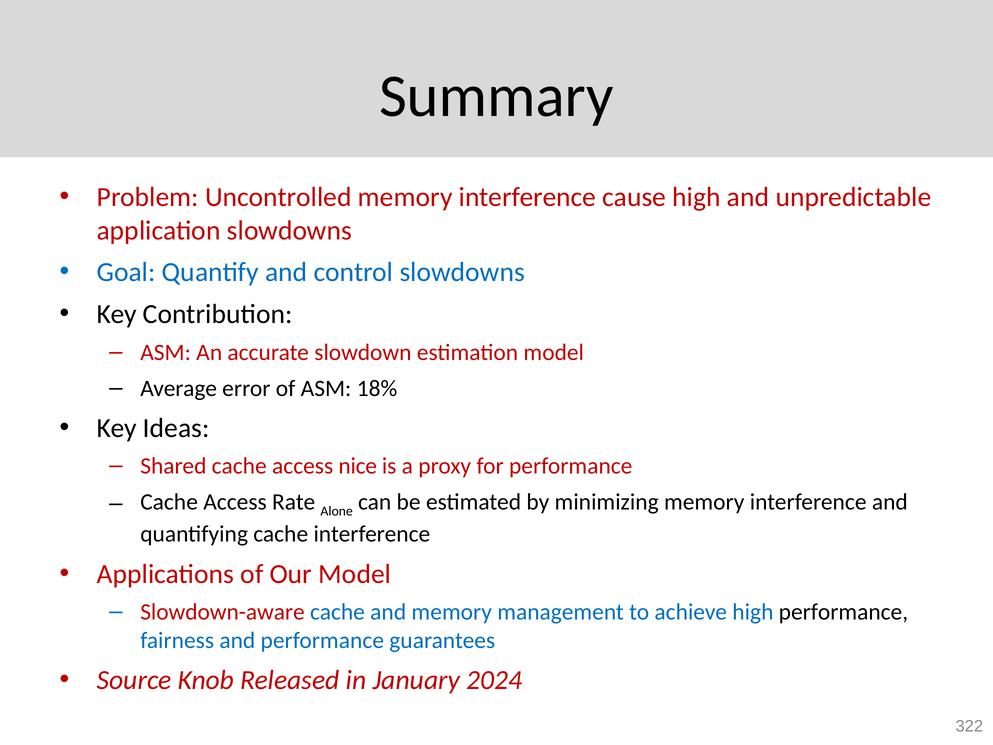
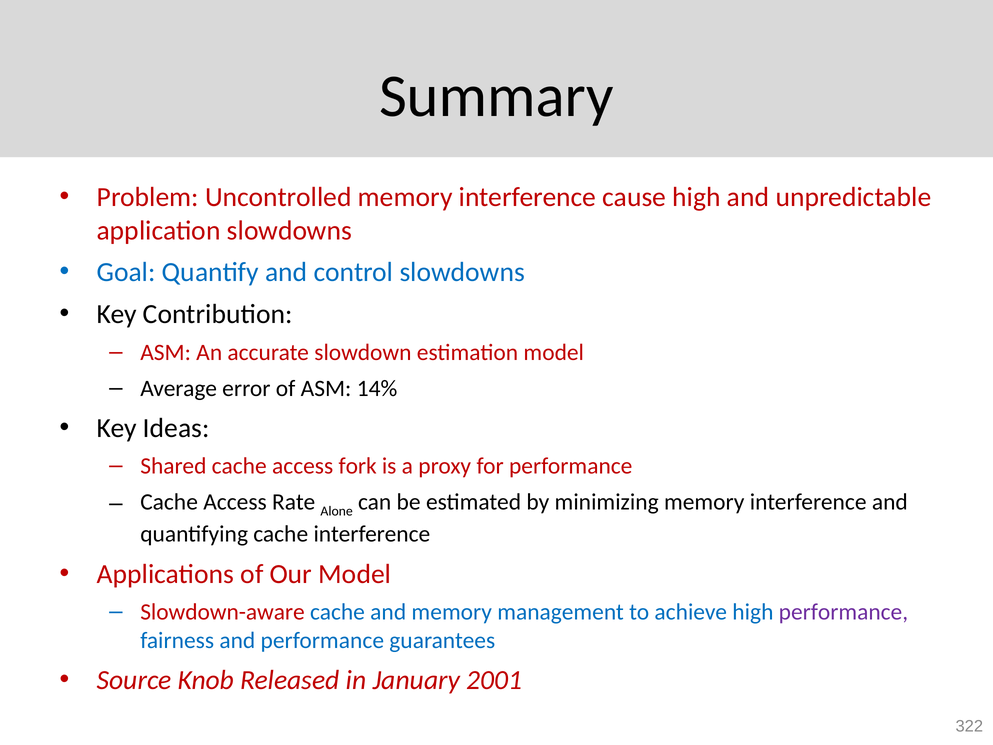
18%: 18% -> 14% (377, 388)
nice: nice -> fork (358, 466)
performance colour: black -> purple (843, 612)
2024: 2024 -> 2001 (494, 680)
